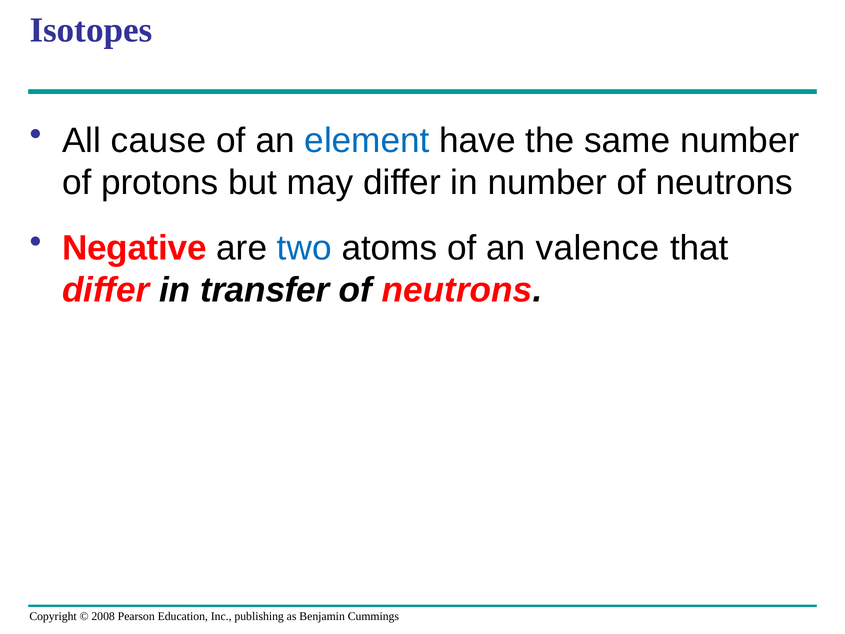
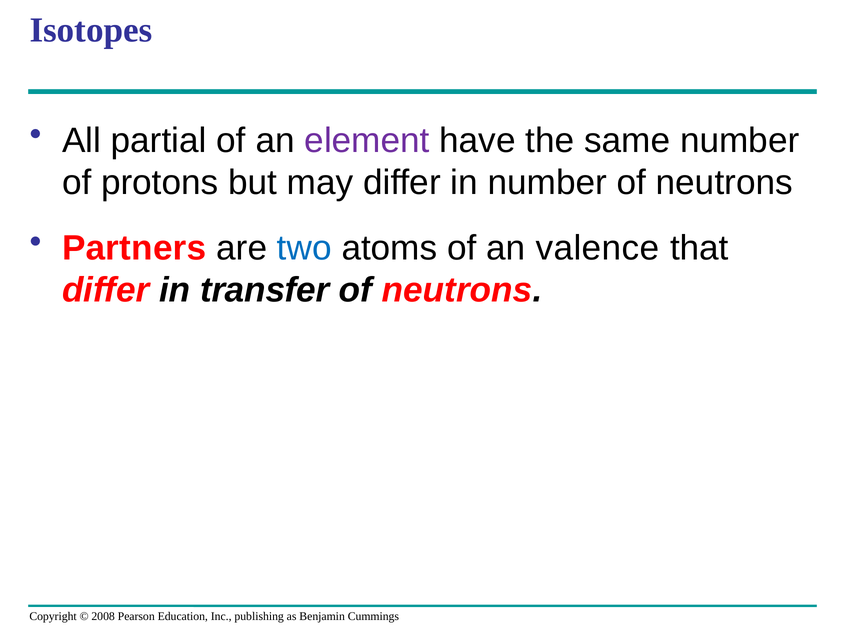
cause: cause -> partial (159, 140)
element colour: blue -> purple (367, 140)
Negative: Negative -> Partners (134, 248)
